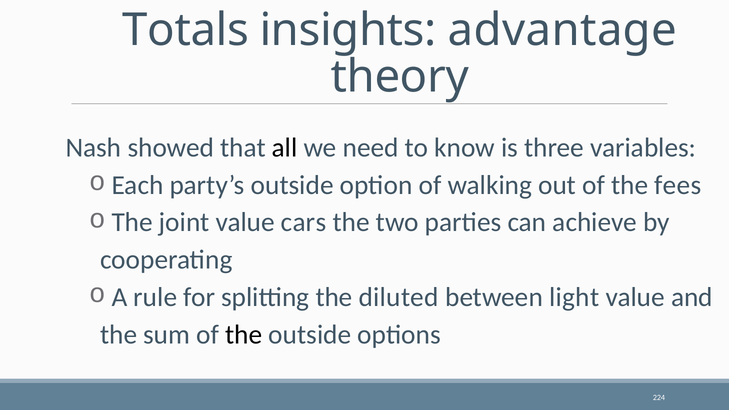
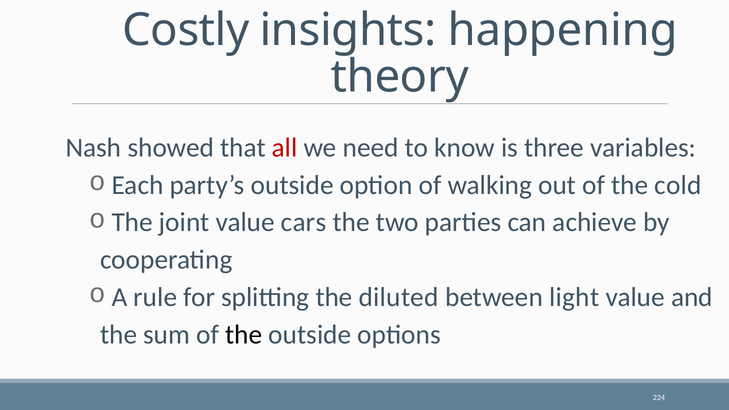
Totals: Totals -> Costly (186, 30)
advantage: advantage -> happening (563, 30)
all colour: black -> red (285, 148)
fees: fees -> cold (678, 185)
